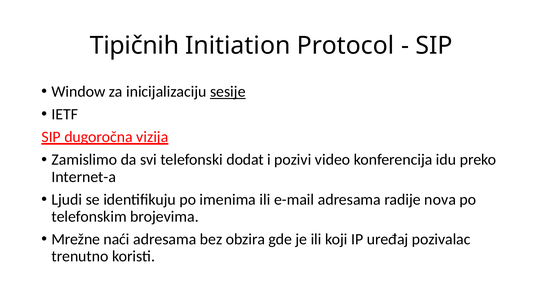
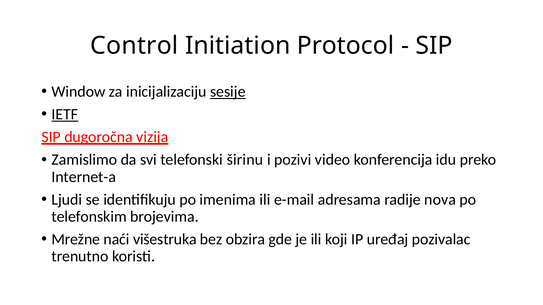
Tipičnih: Tipičnih -> Control (134, 46)
IETF underline: none -> present (65, 115)
dodat: dodat -> širinu (245, 160)
naći adresama: adresama -> višestruka (165, 240)
